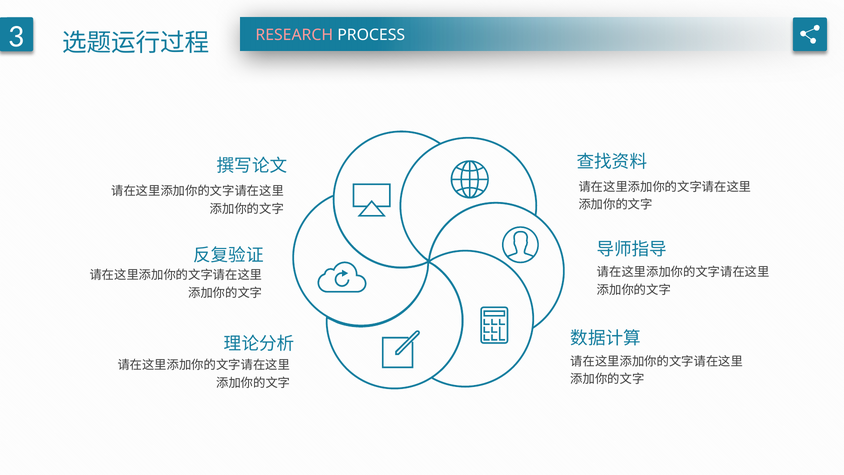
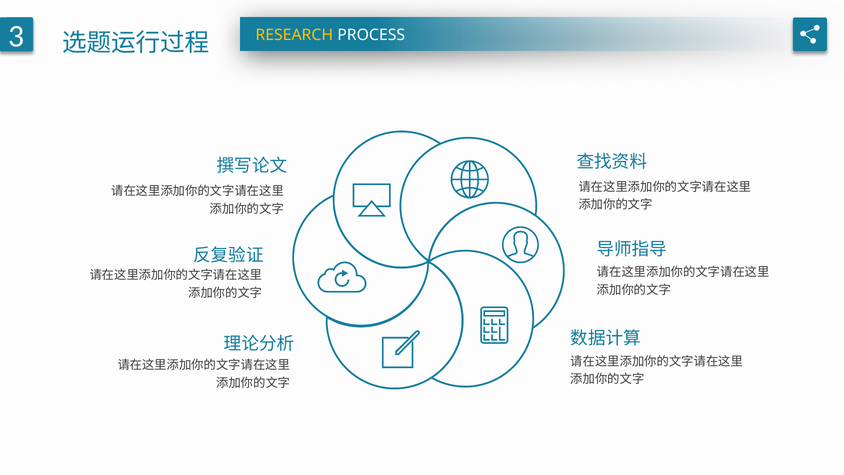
RESEARCH colour: pink -> yellow (294, 35)
